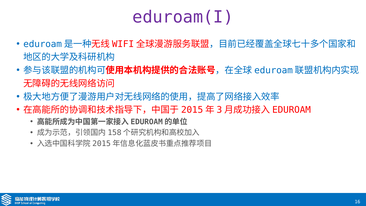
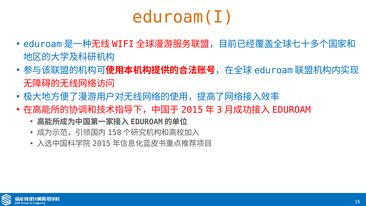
eduroam(I colour: purple -> orange (183, 17)
